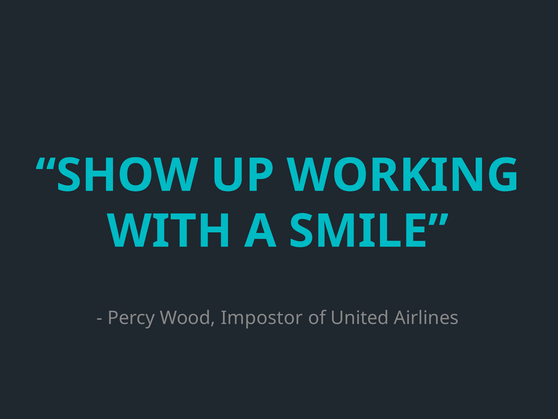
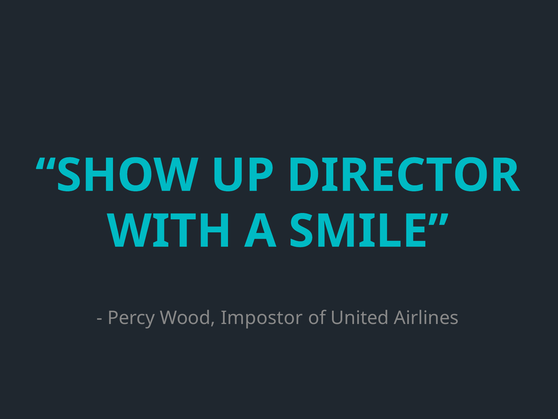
WORKING: WORKING -> DIRECTOR (403, 175)
